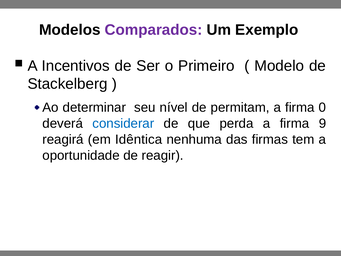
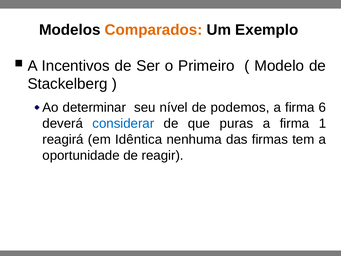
Comparados colour: purple -> orange (154, 30)
permitam: permitam -> podemos (240, 107)
0: 0 -> 6 (322, 107)
perda: perda -> puras (236, 123)
9: 9 -> 1 (322, 123)
